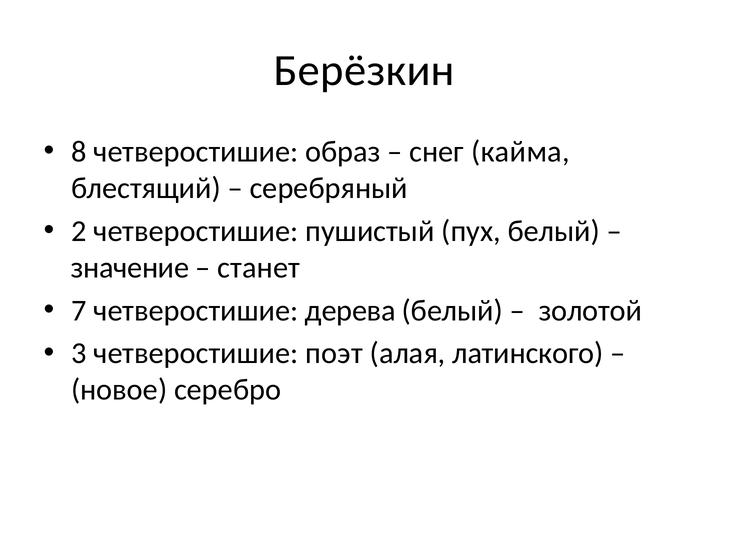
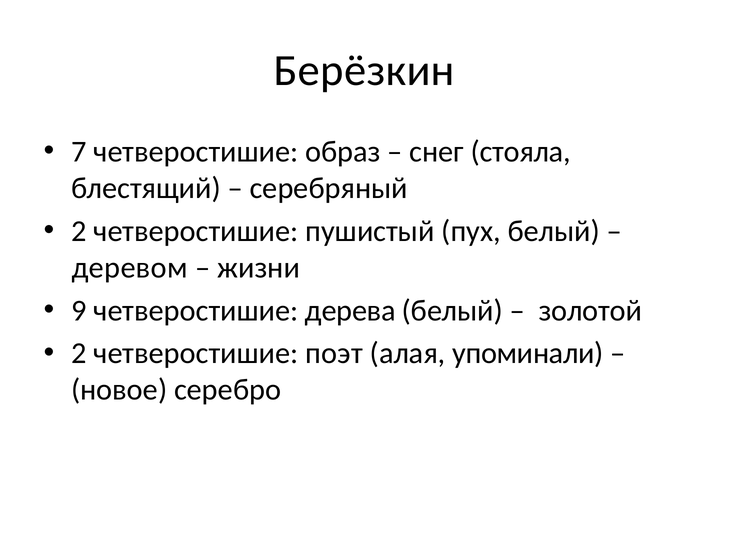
8: 8 -> 7 (79, 152)
кайма: кайма -> стояла (521, 152)
значение: значение -> деревом (130, 267)
станет: станет -> жизни (259, 267)
7: 7 -> 9 (79, 310)
3: 3 -> 2 (79, 353)
латинского: латинского -> упоминали (528, 353)
